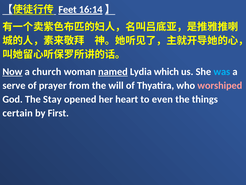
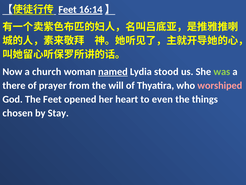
Now underline: present -> none (12, 71)
which: which -> stood (166, 71)
was colour: light blue -> light green (222, 71)
serve: serve -> there (14, 85)
The Stay: Stay -> Feet (52, 99)
certain: certain -> chosen (18, 113)
First: First -> Stay (58, 113)
